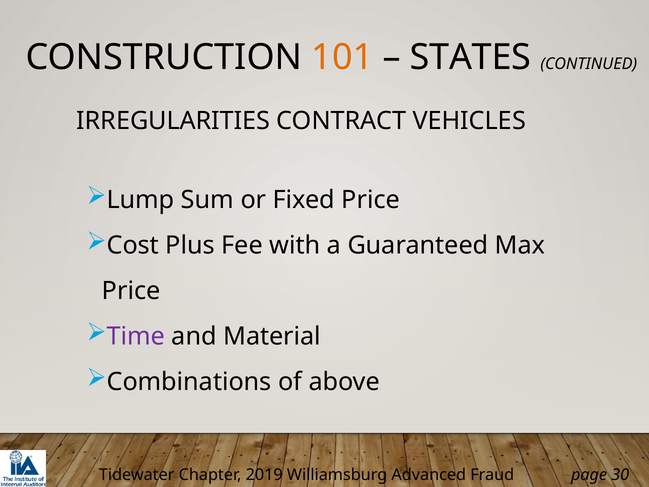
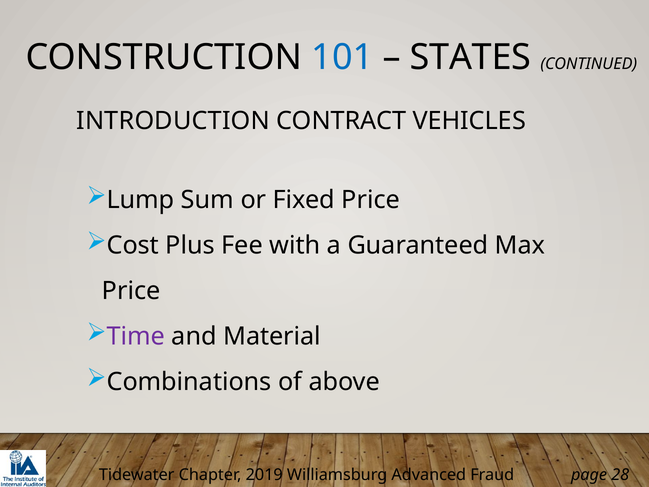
101 colour: orange -> blue (342, 57)
IRREGULARITIES: IRREGULARITIES -> INTRODUCTION (173, 121)
30: 30 -> 28 (620, 475)
